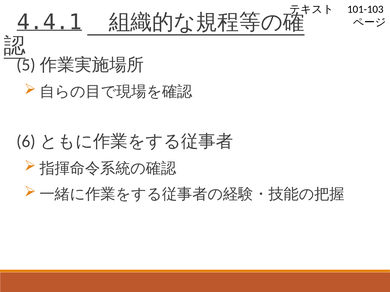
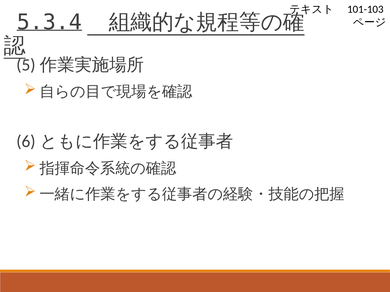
4.4.1: 4.4.1 -> 5.3.4 (49, 22)
